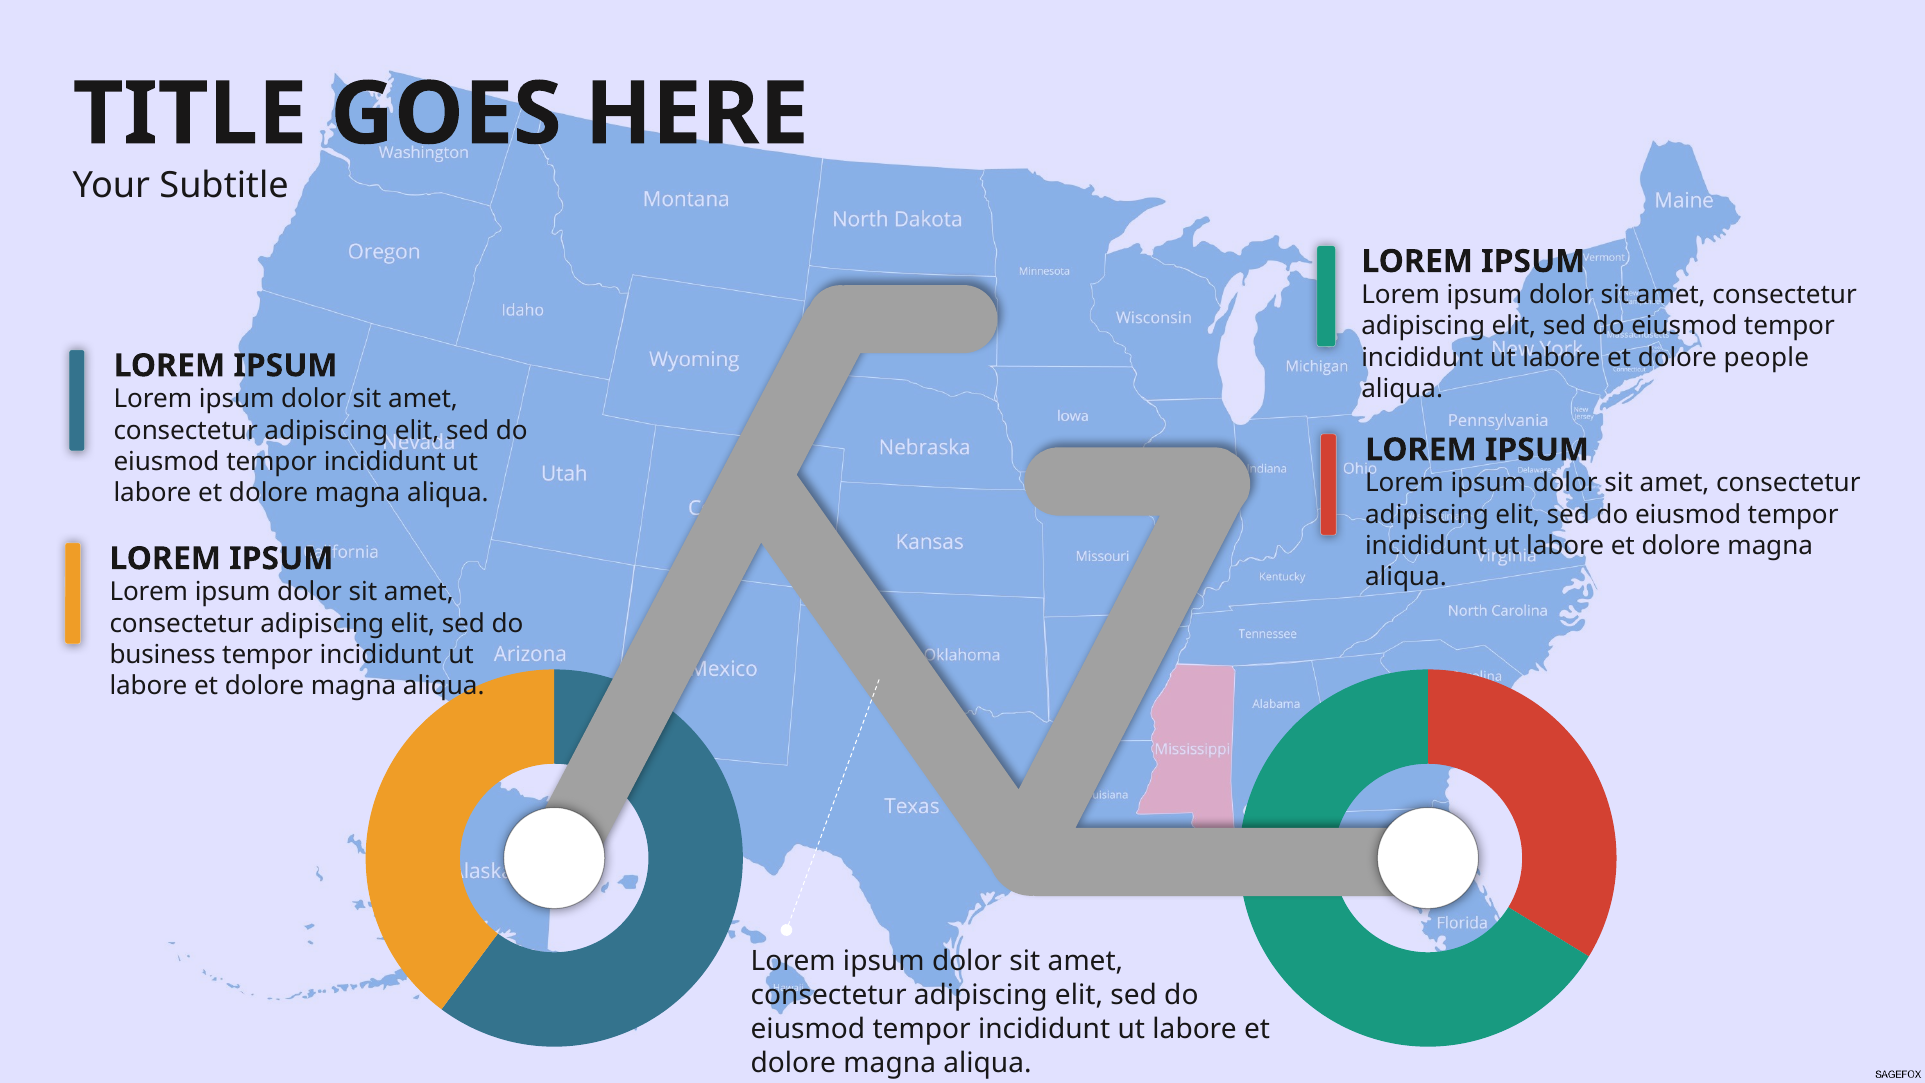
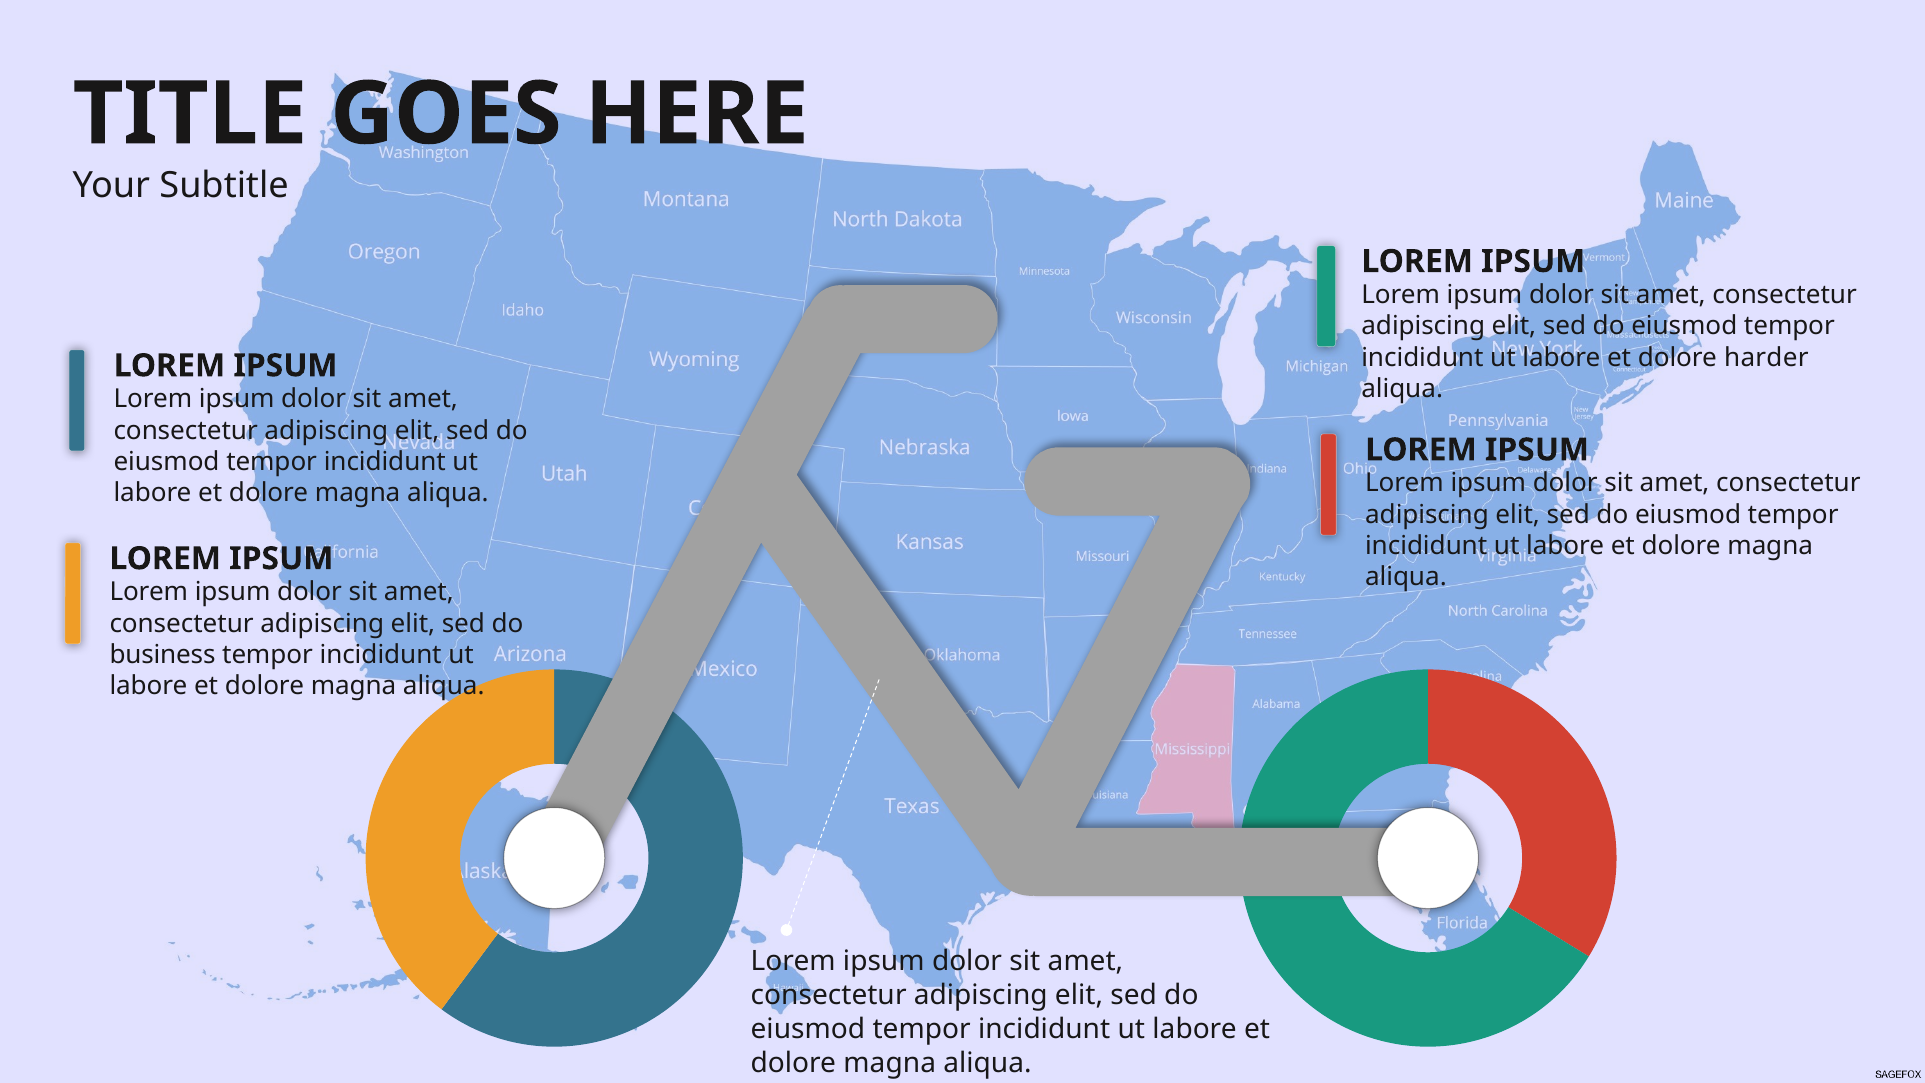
people: people -> harder (1766, 357)
